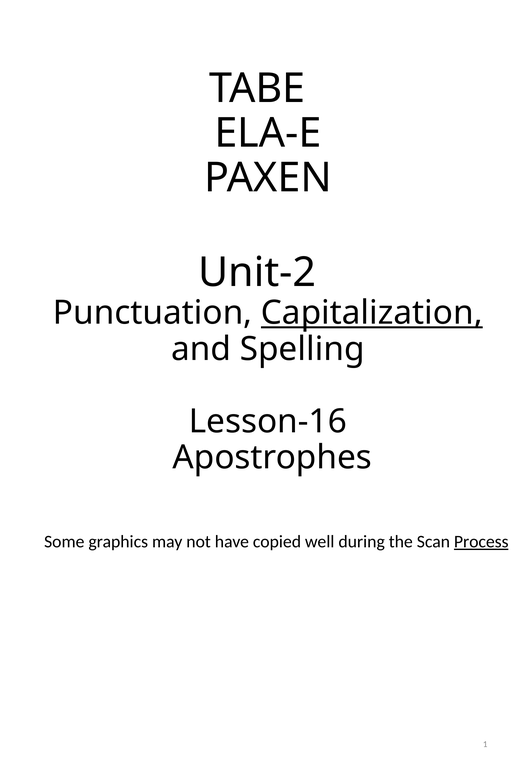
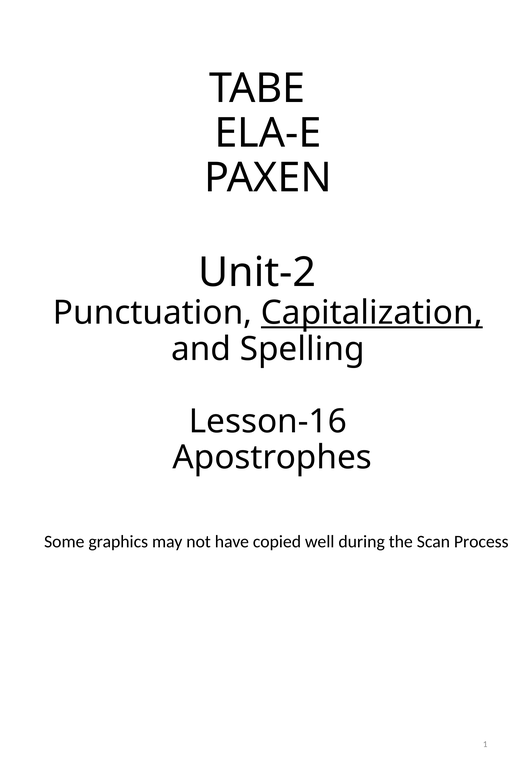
Process underline: present -> none (481, 541)
